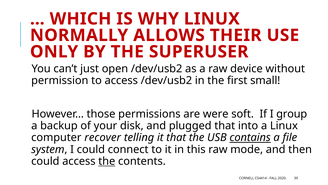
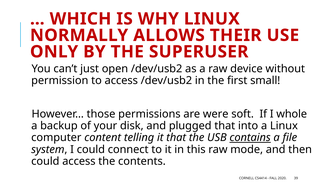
group: group -> whole (292, 114)
recover: recover -> content (103, 137)
the underline: present -> none (107, 161)
